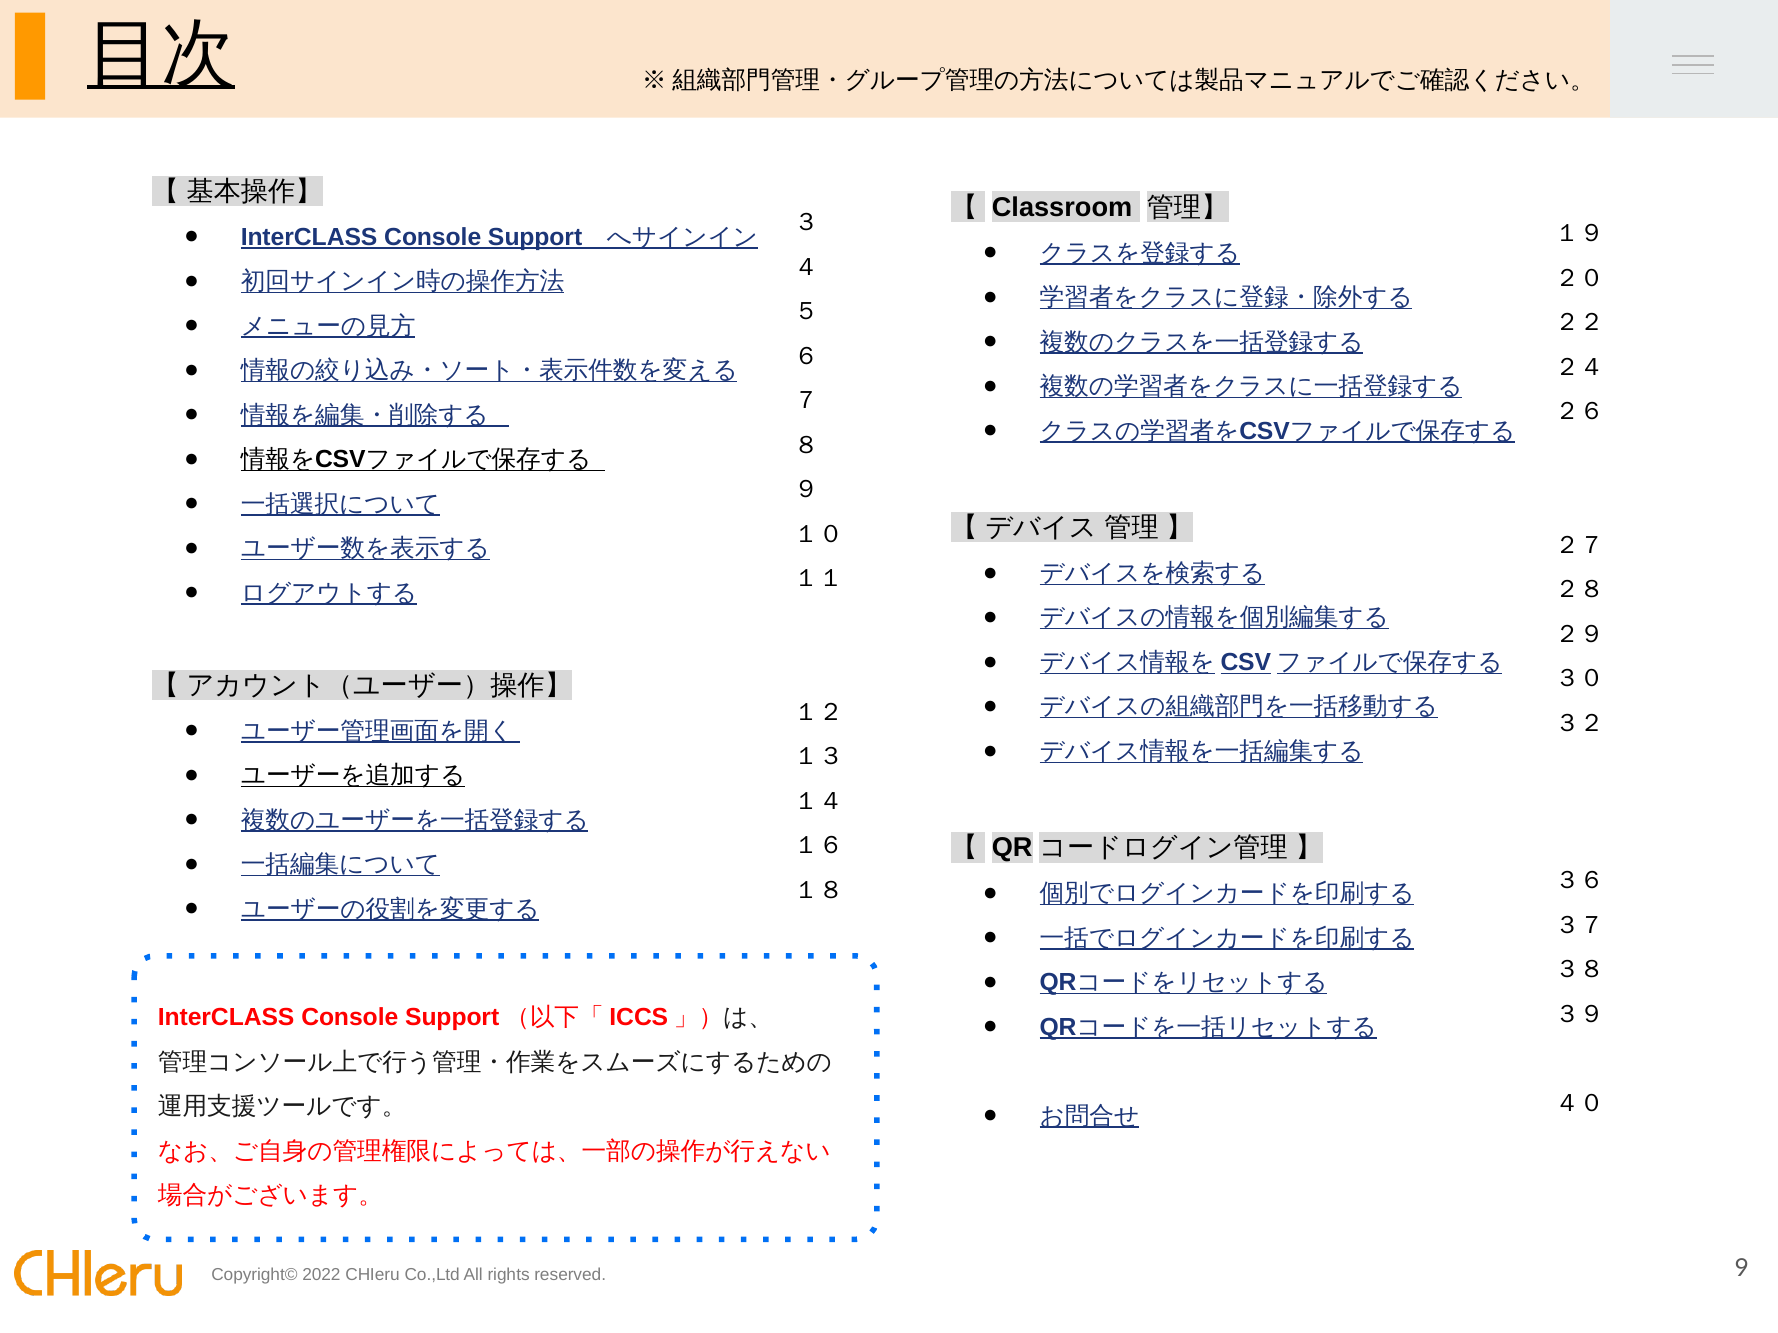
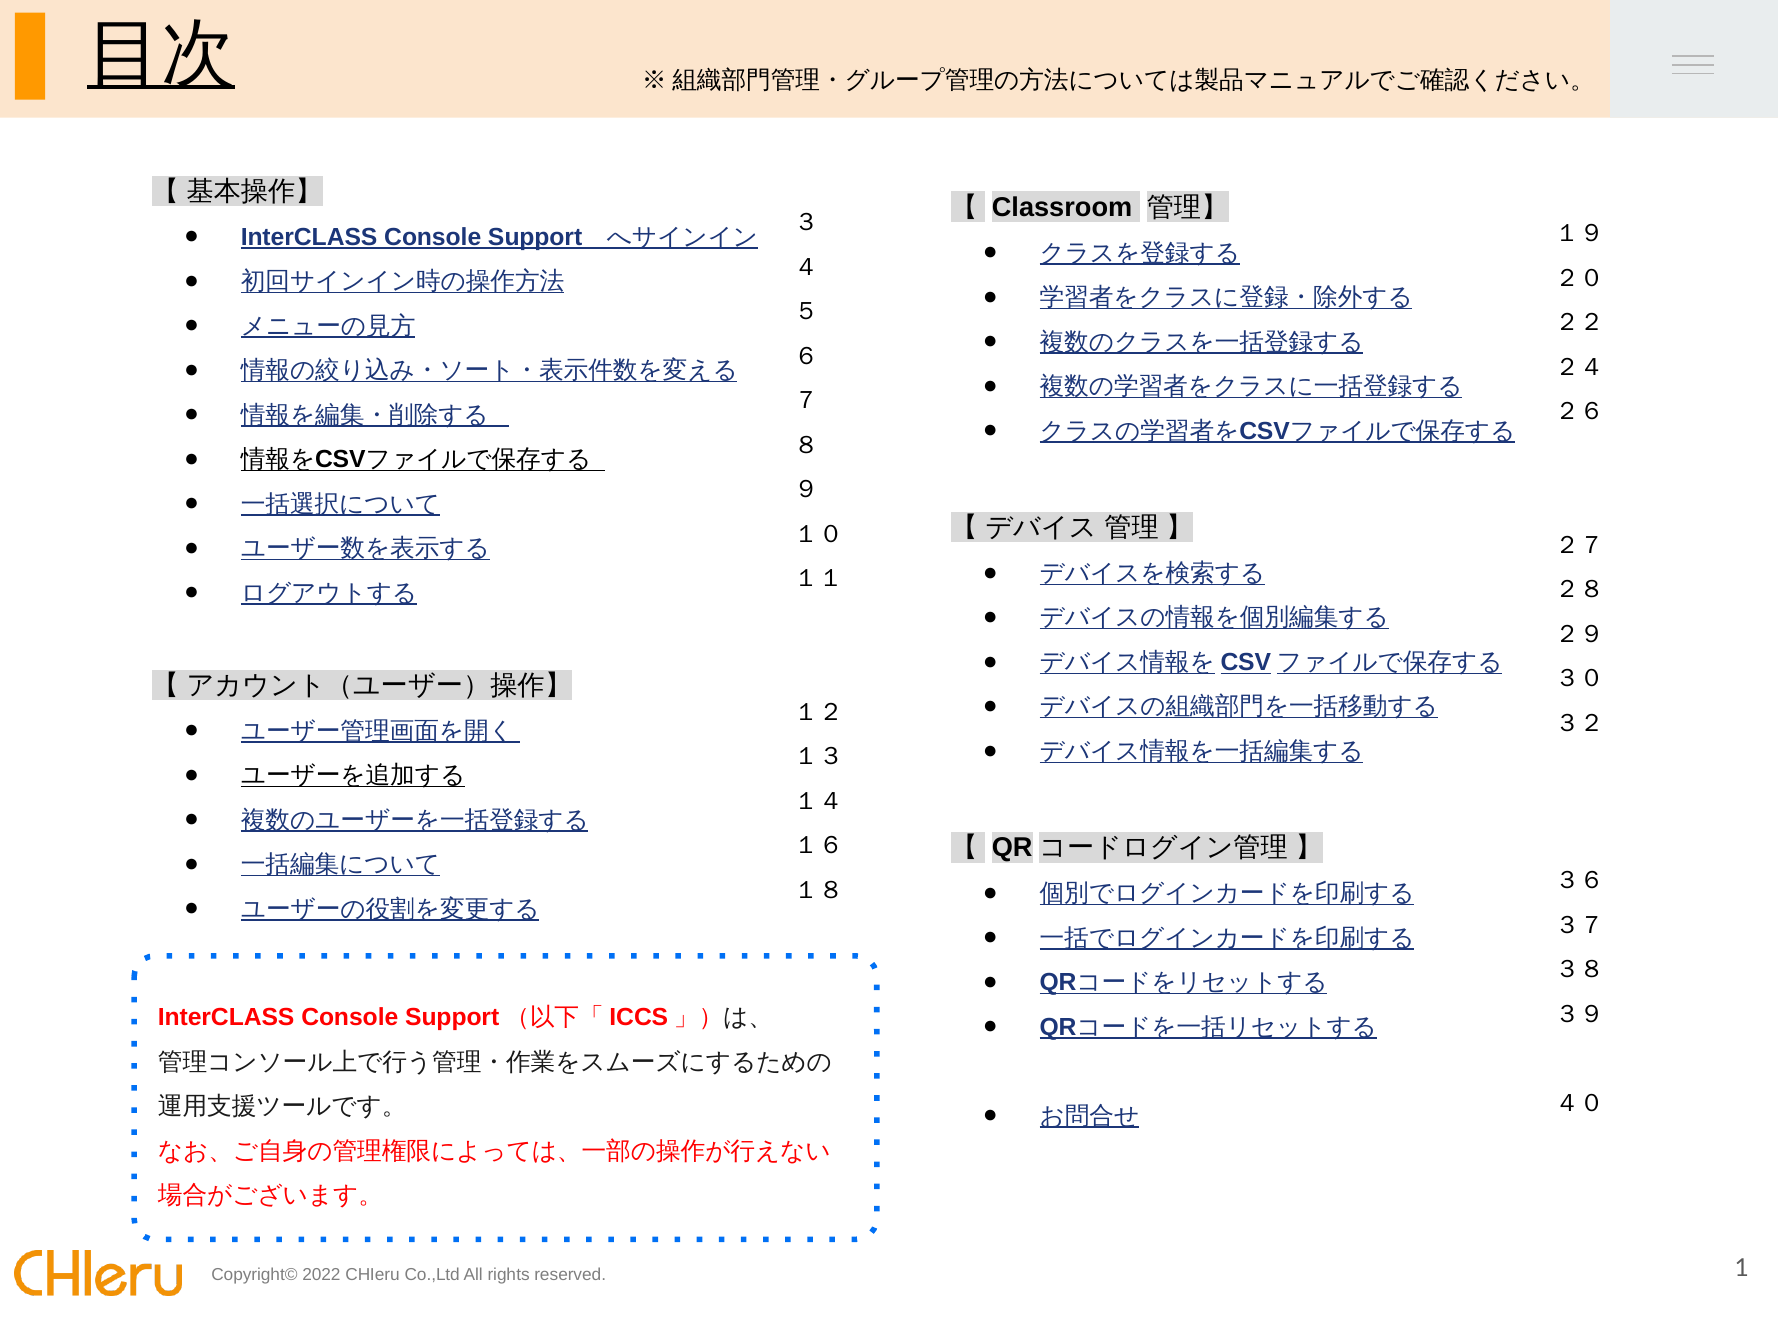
9: 9 -> 1 (1742, 1269)
